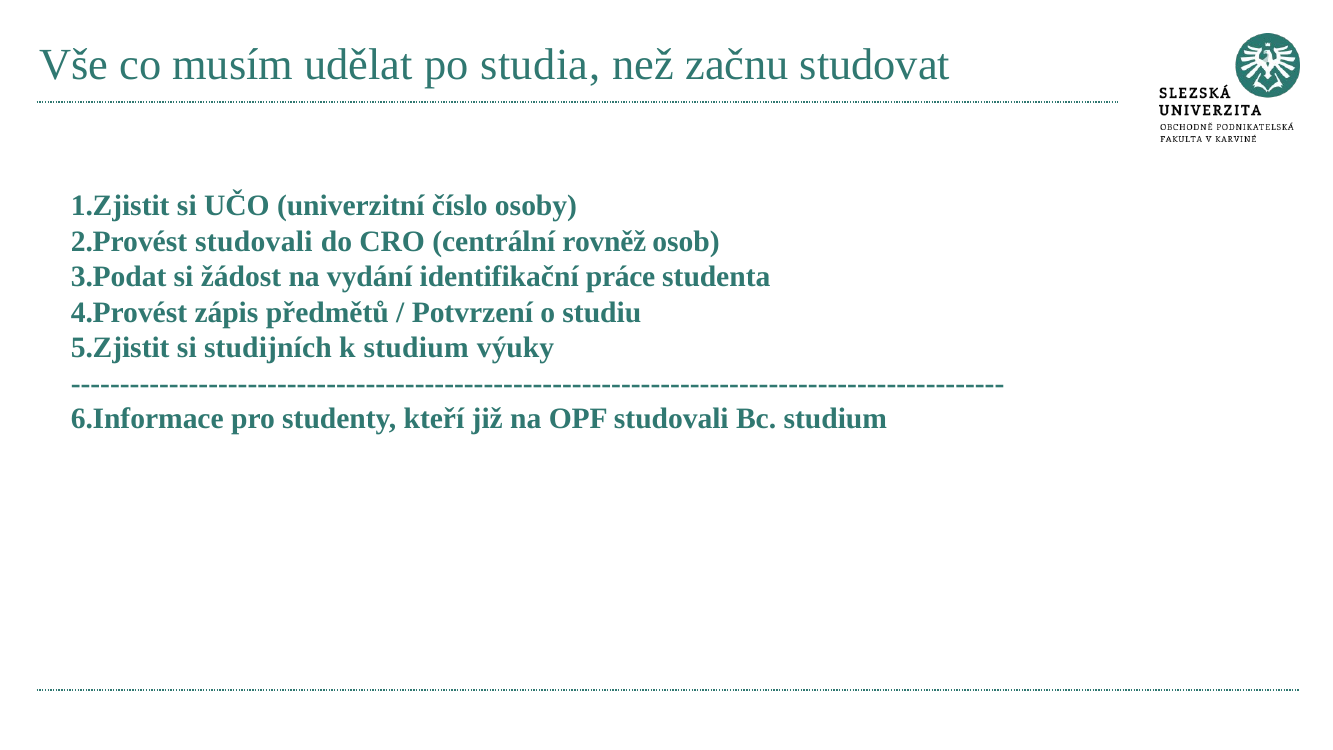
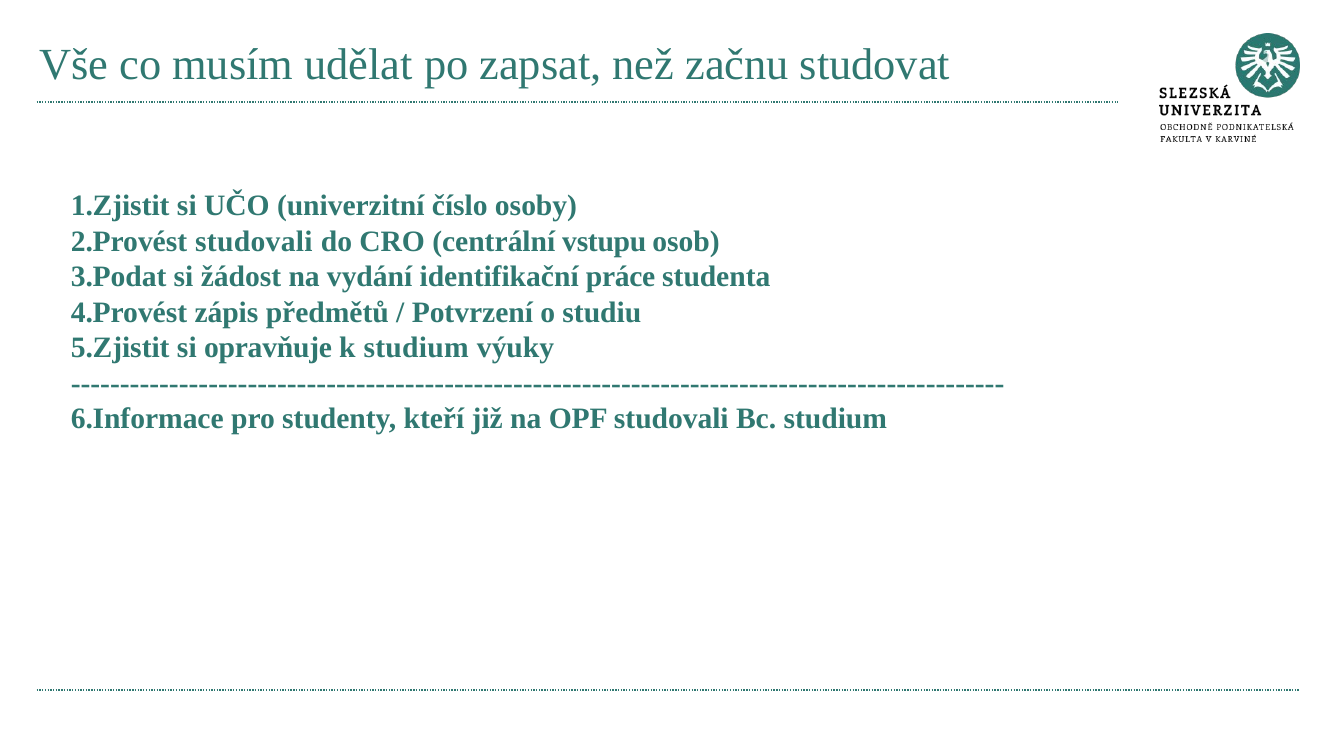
studia: studia -> zapsat (541, 65)
rovněž: rovněž -> vstupu (604, 241)
studijních: studijních -> opravňuje (268, 348)
